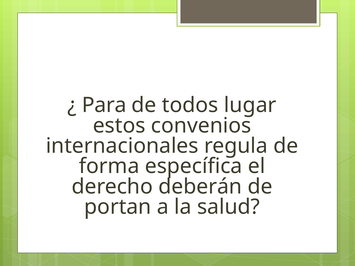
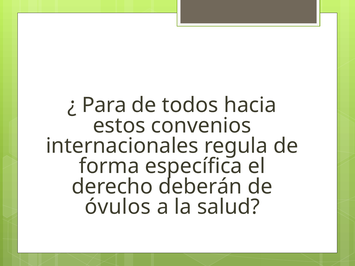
lugar: lugar -> hacia (250, 105)
portan: portan -> óvulos (118, 207)
